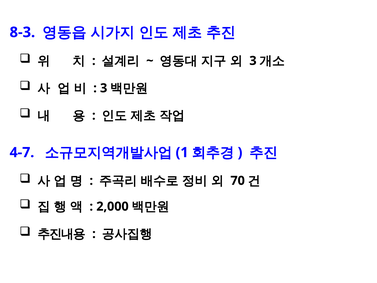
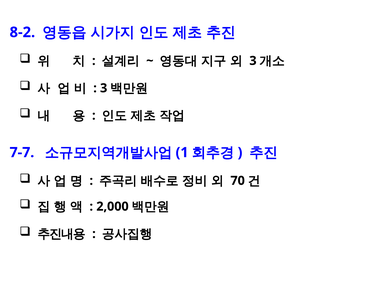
8-3: 8-3 -> 8-2 (22, 32)
4-7: 4-7 -> 7-7 (22, 152)
